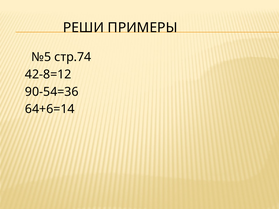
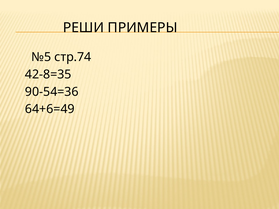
42-8=12: 42-8=12 -> 42-8=35 (48, 74)
64+6=14: 64+6=14 -> 64+6=49 (50, 109)
